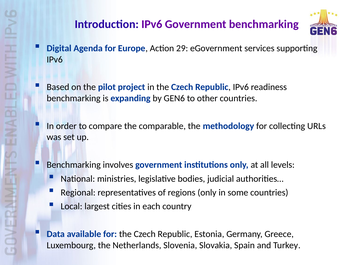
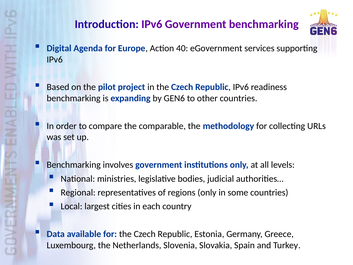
29: 29 -> 40 (182, 48)
